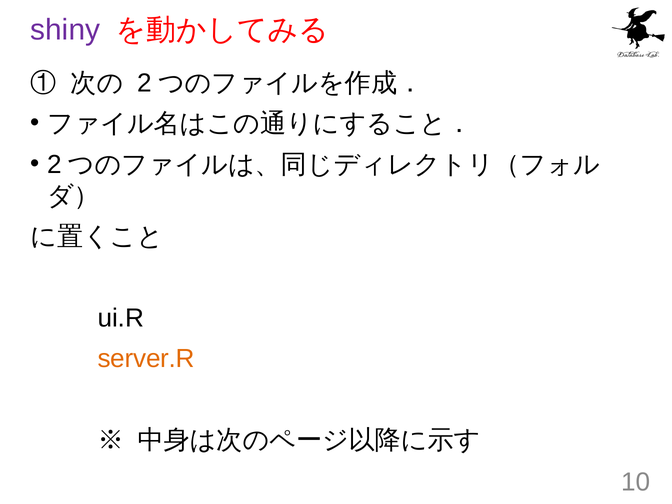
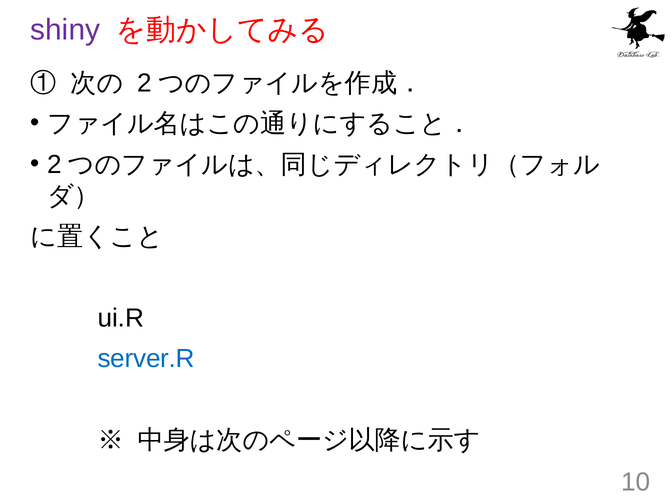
server.R colour: orange -> blue (146, 359)
